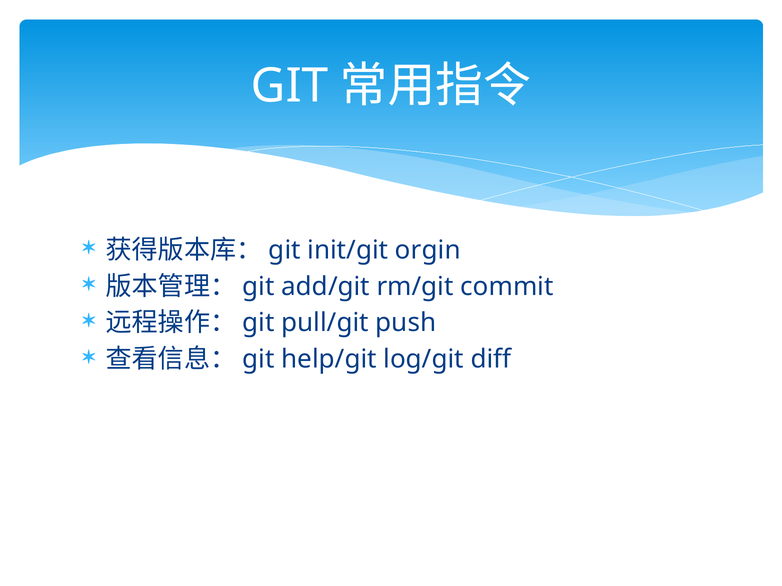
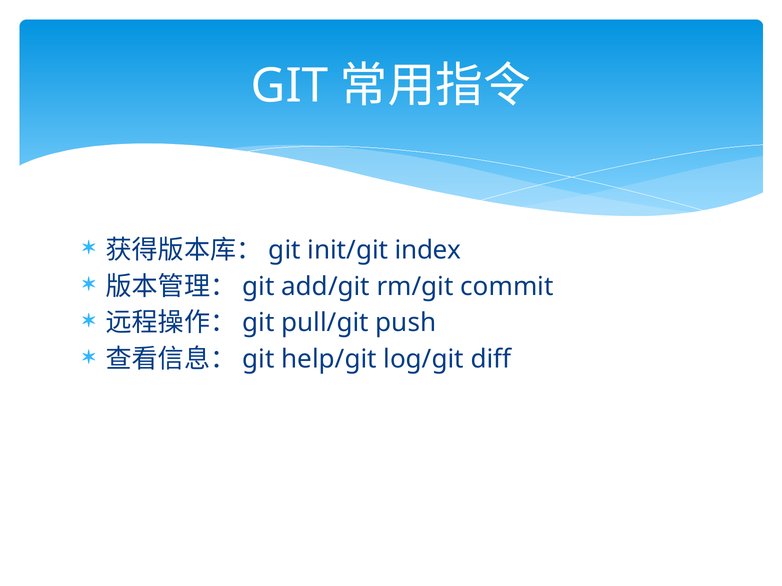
orgin: orgin -> index (428, 250)
